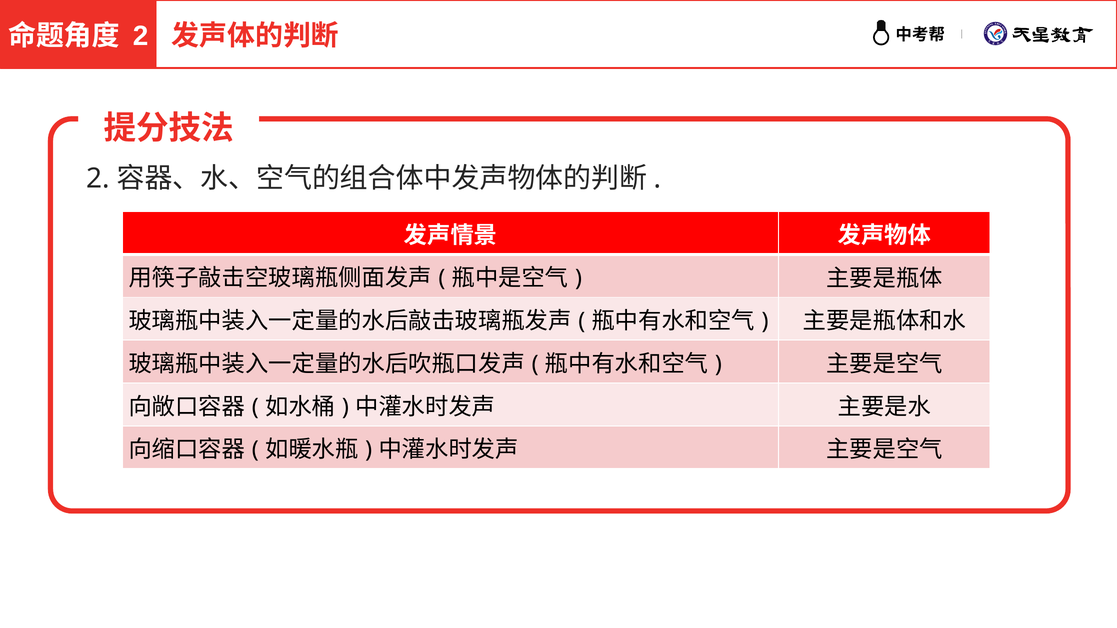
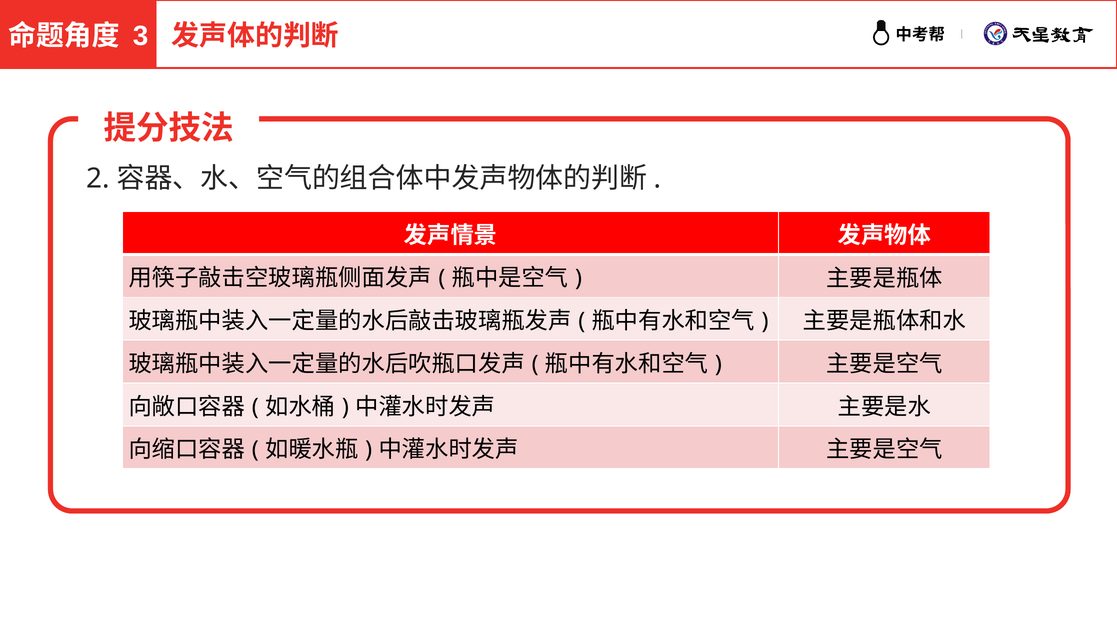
2: 2 -> 3 (141, 36)
